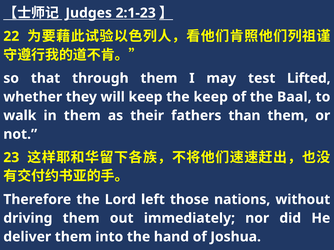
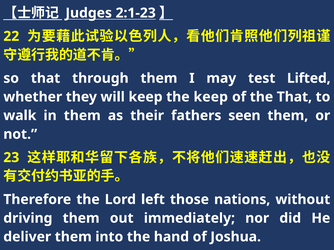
the Baal: Baal -> That (294, 97)
than: than -> seen (244, 116)
